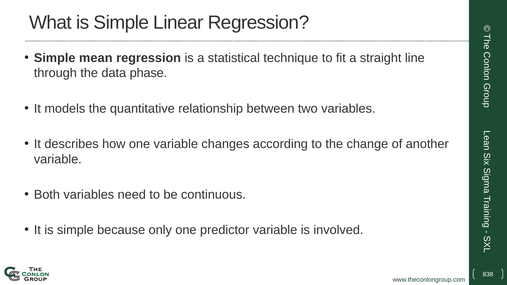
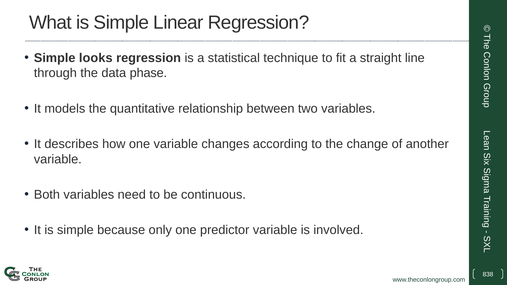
mean: mean -> looks (96, 58)
